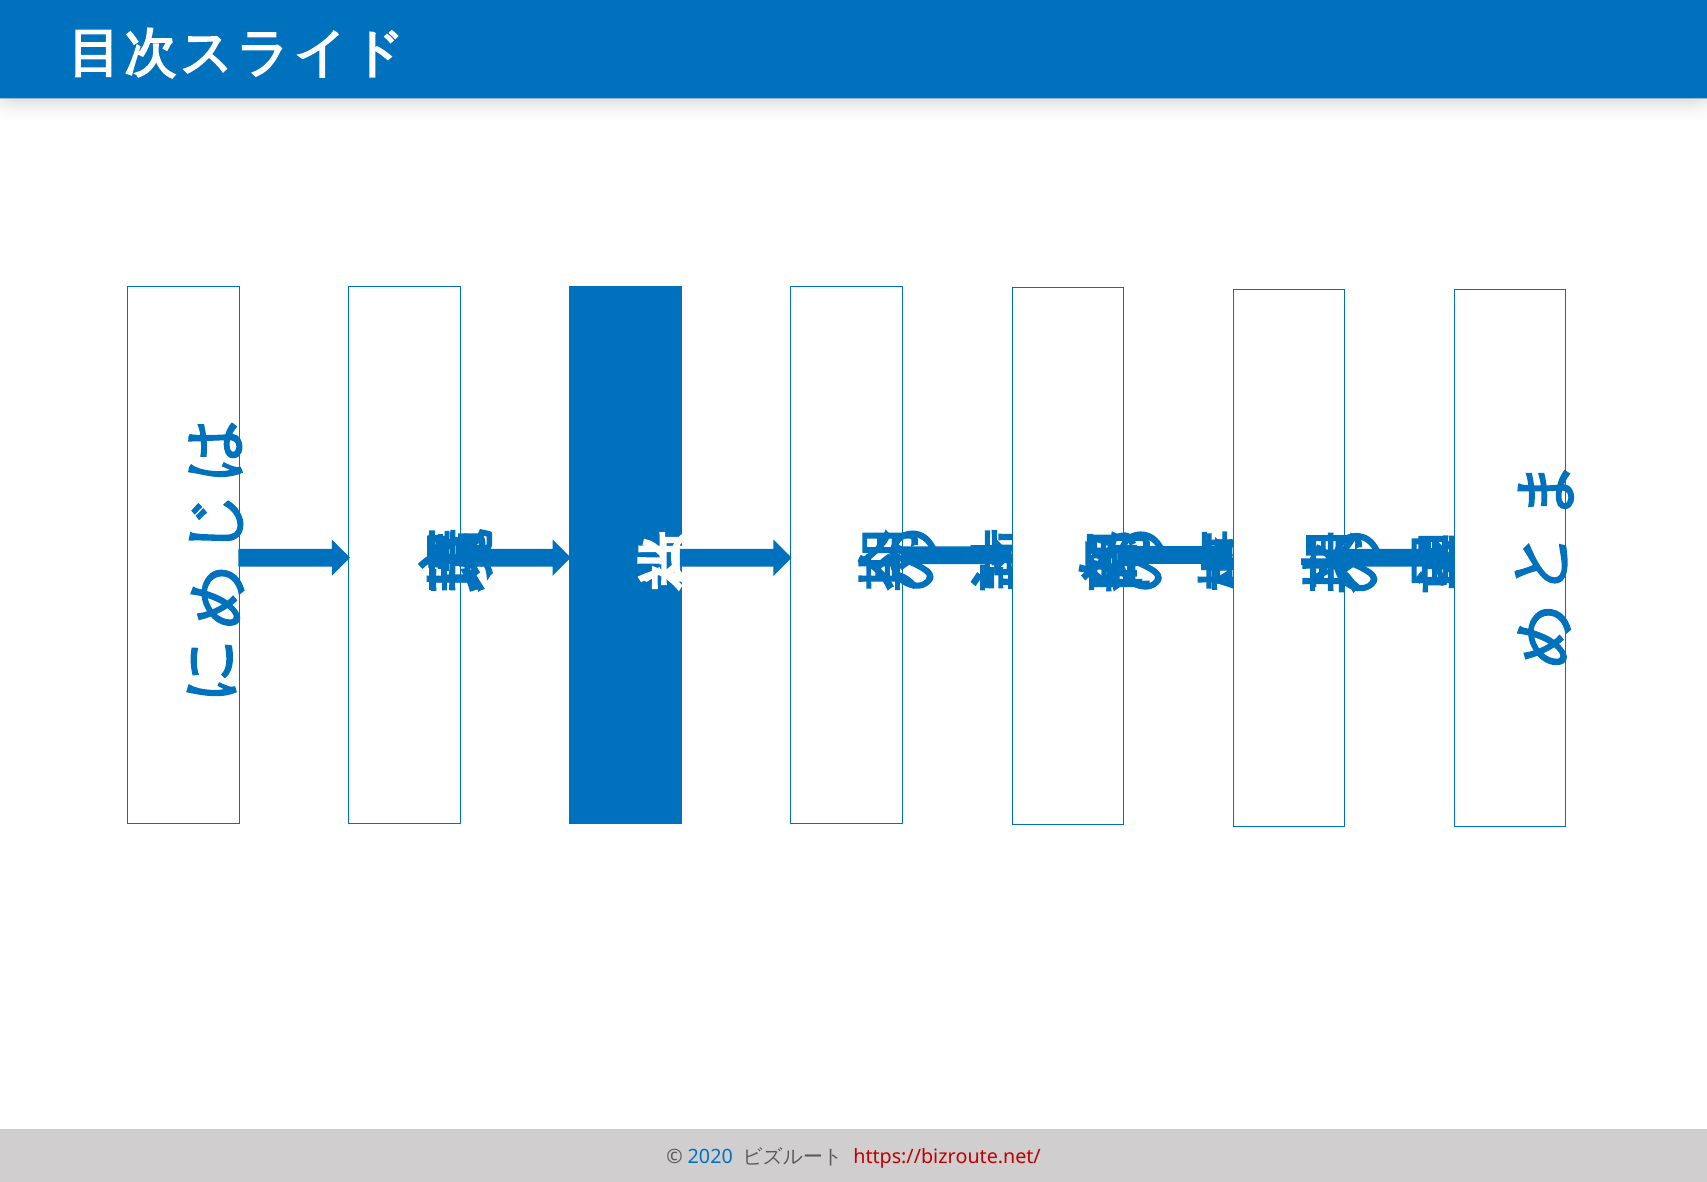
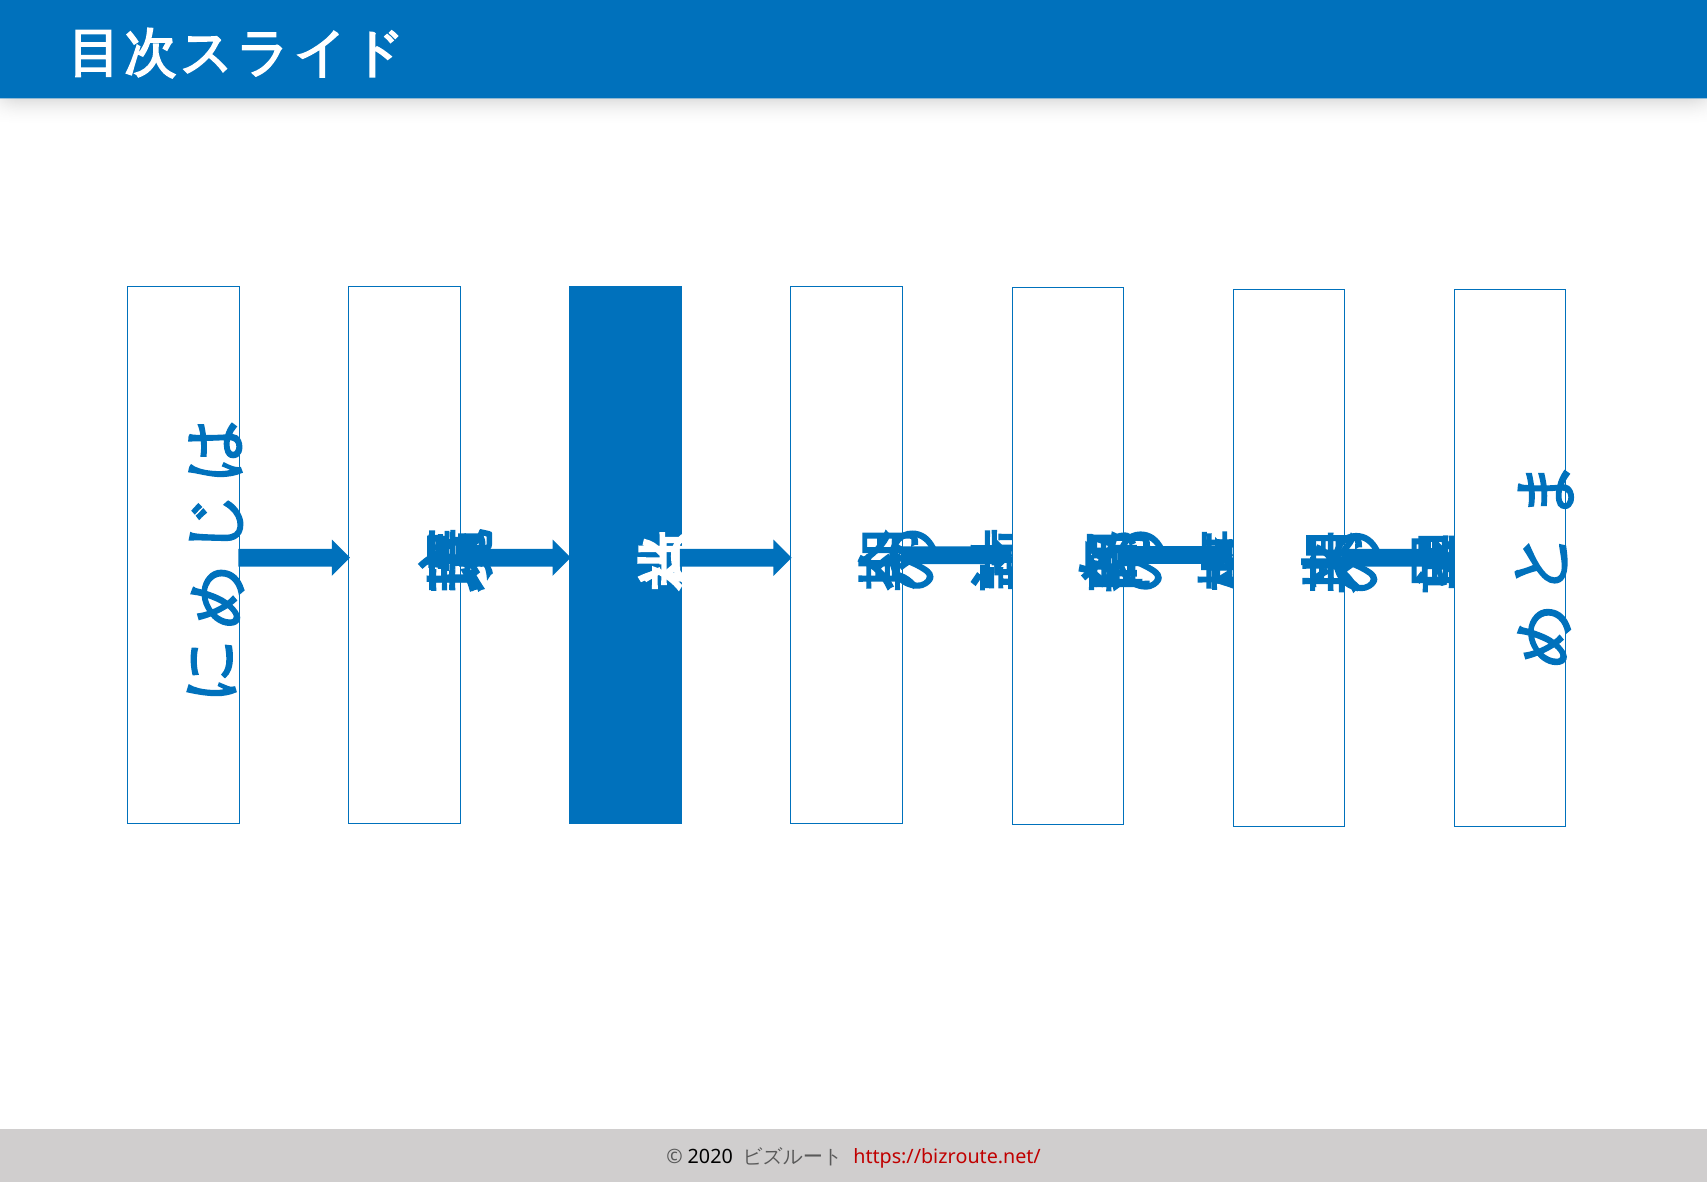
2020 colour: blue -> black (710, 1157)
